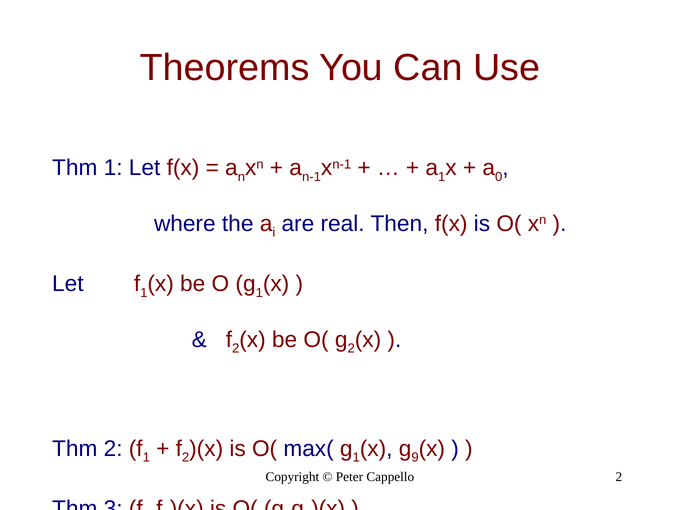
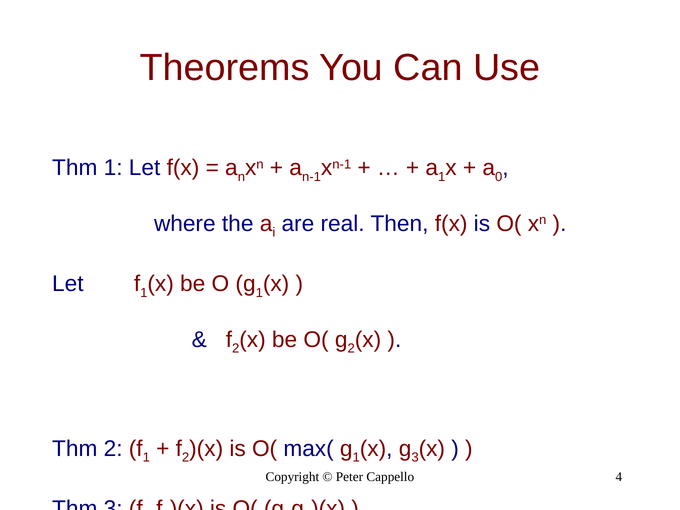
9: 9 -> 3 (415, 458)
Cappello 2: 2 -> 4 (619, 477)
